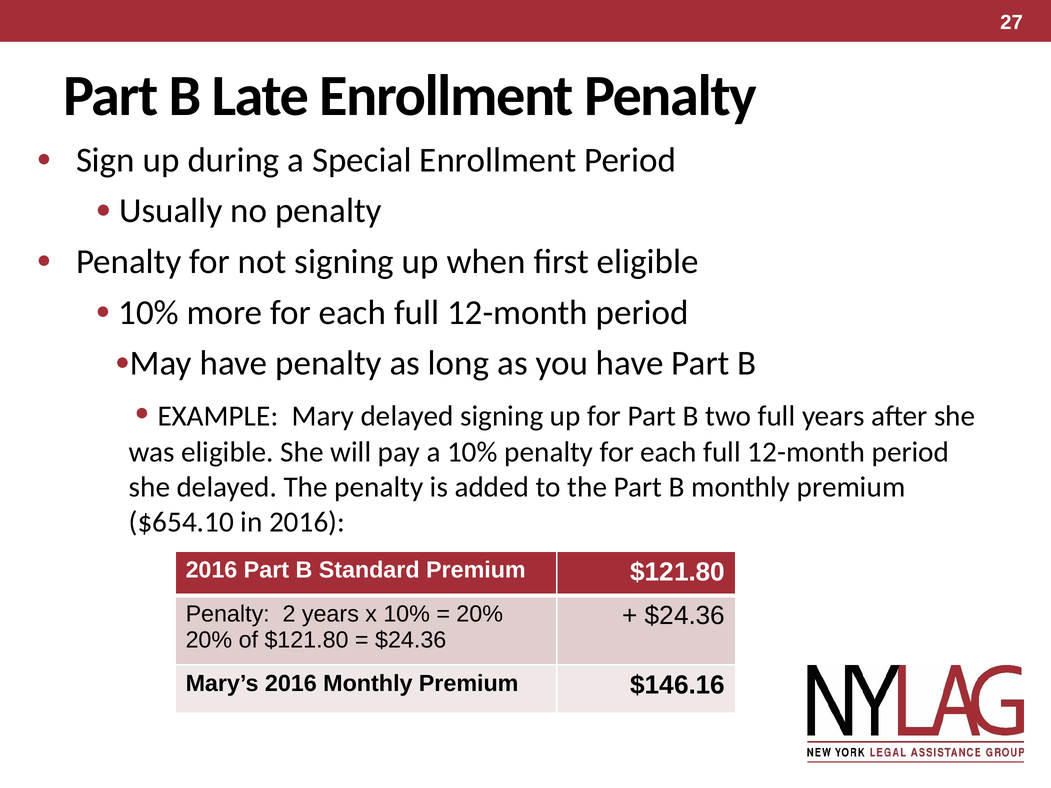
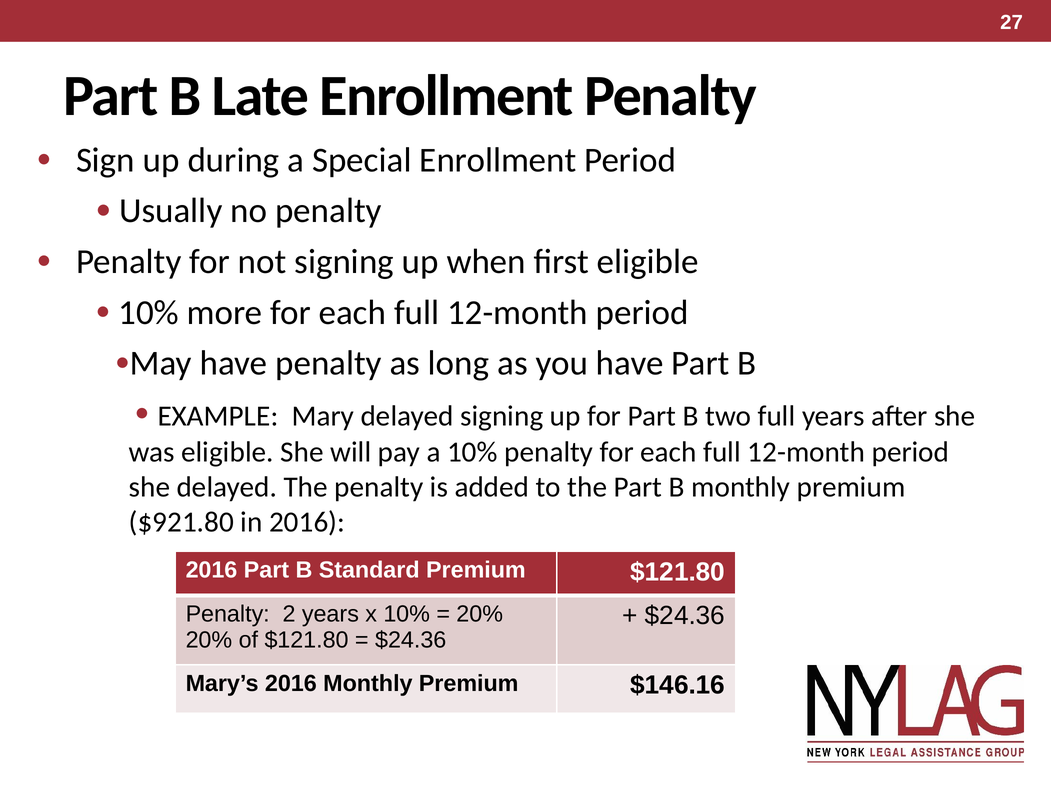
$654.10: $654.10 -> $921.80 (181, 522)
